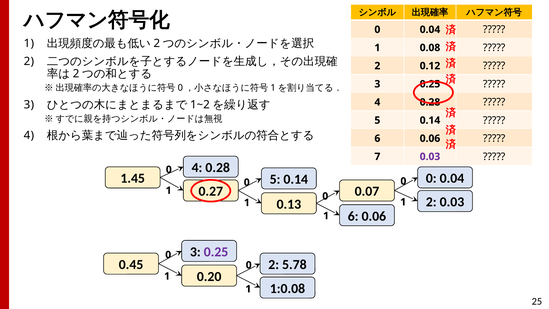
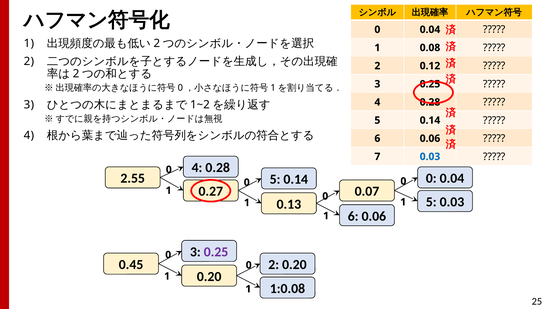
0.03 colour: purple -> blue (430, 157)
1.45: 1.45 -> 2.55 (133, 178)
2: 2 -> 5 (431, 202)
2 5.78: 5.78 -> 0.20 (294, 264)
